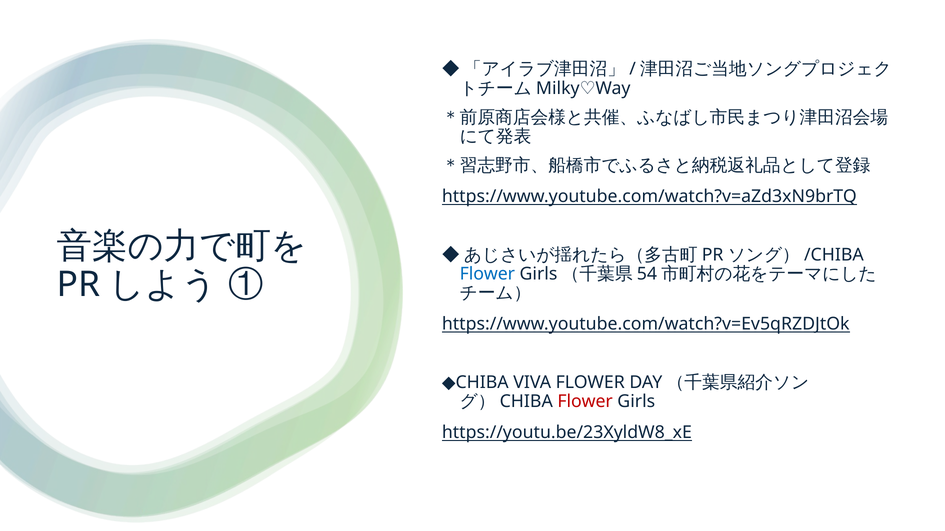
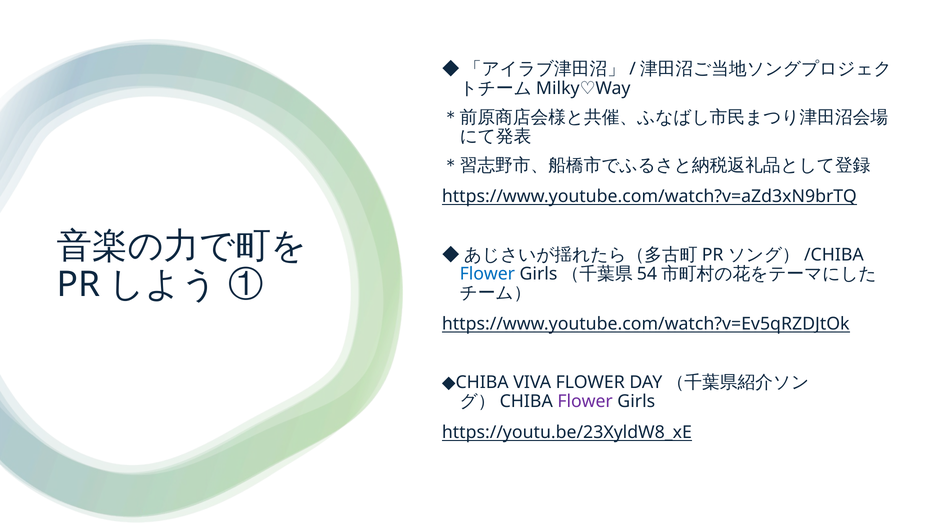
Flower colour: red -> purple (585, 402)
